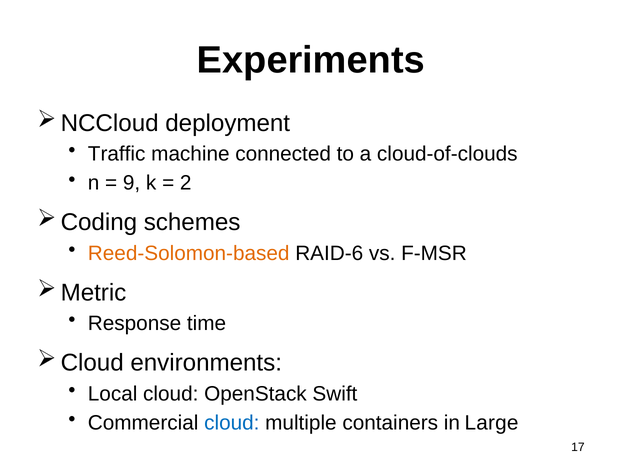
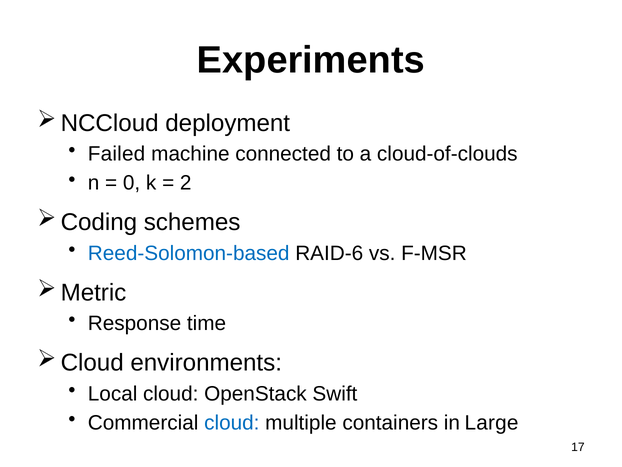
Traffic: Traffic -> Failed (117, 154)
9: 9 -> 0 (132, 183)
Reed-Solomon-based colour: orange -> blue (189, 253)
